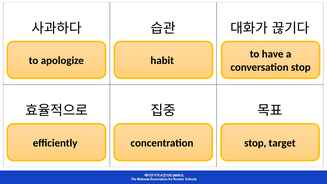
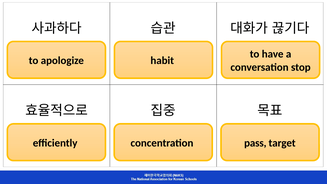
stop: stop -> pass (255, 143)
